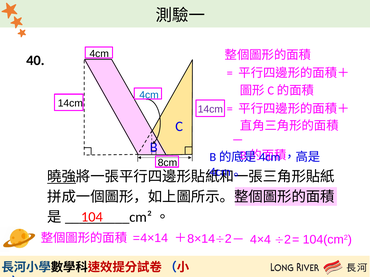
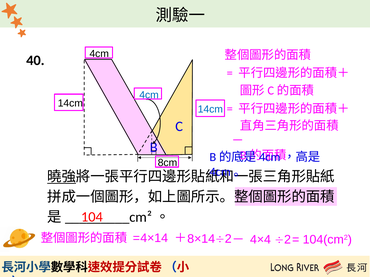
14cm colour: purple -> blue (210, 109)
